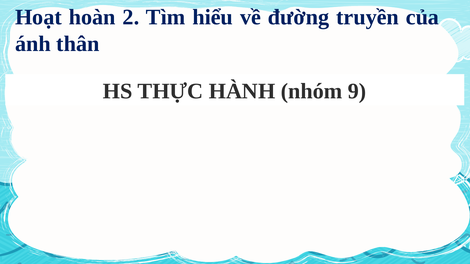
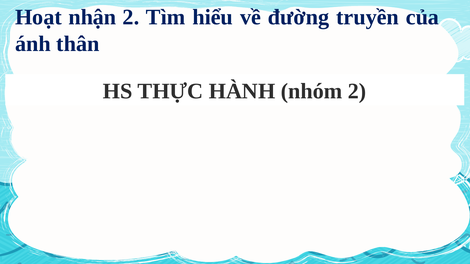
hoàn: hoàn -> nhận (92, 17)
nhóm 9: 9 -> 2 (357, 91)
